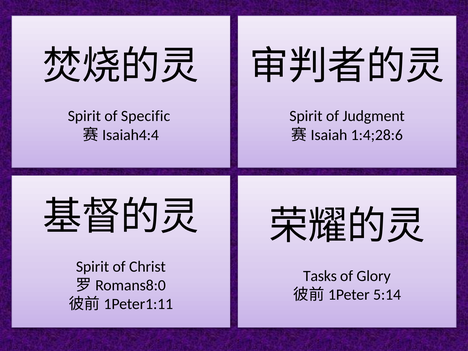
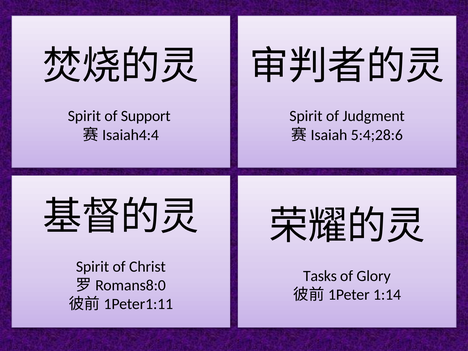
Specific: Specific -> Support (146, 116)
1:4;28:6: 1:4;28:6 -> 5:4;28:6 (377, 135)
5:14: 5:14 -> 1:14 (387, 295)
